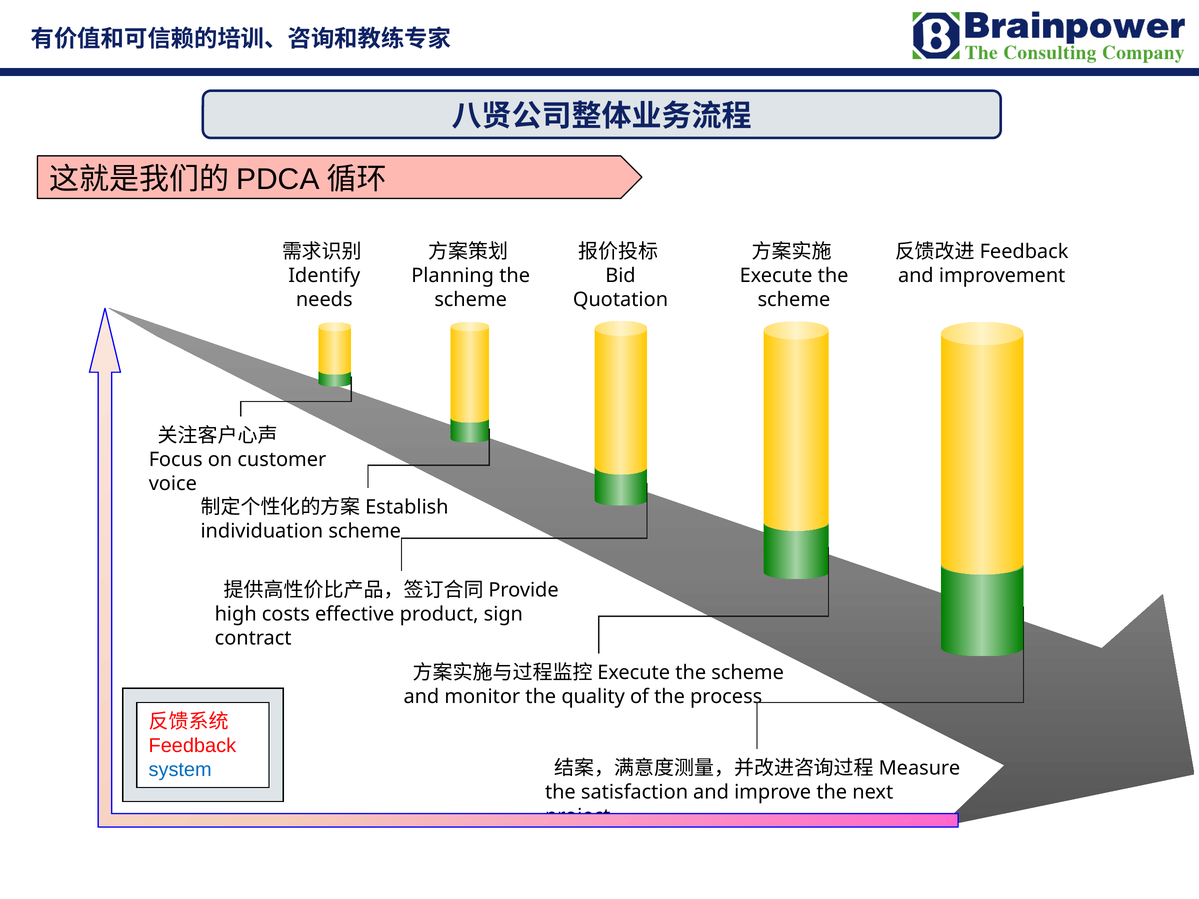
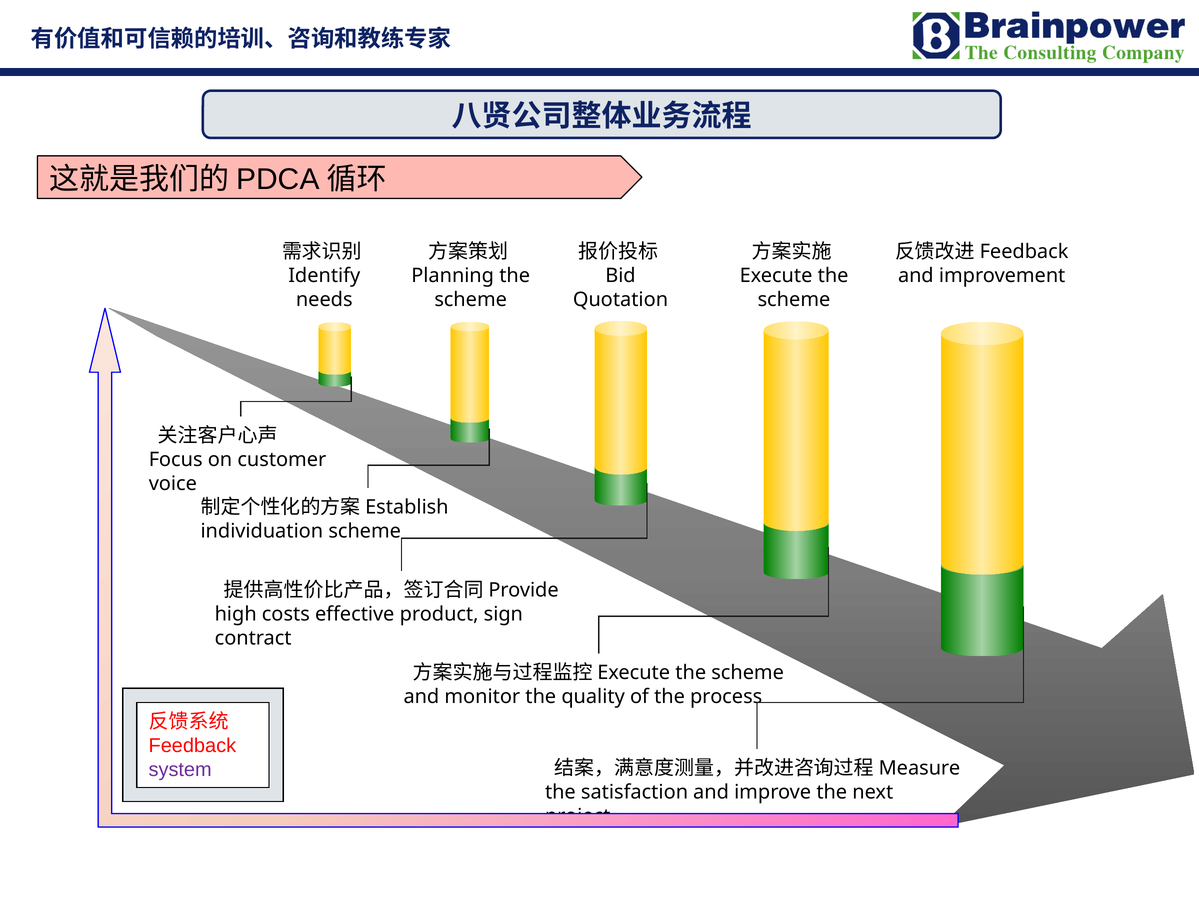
system colour: blue -> purple (180, 770)
